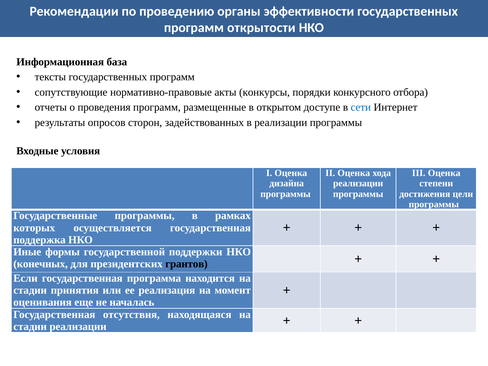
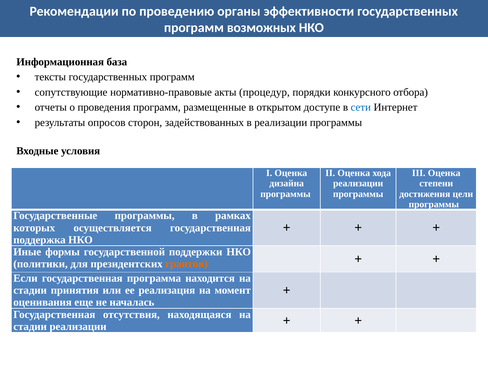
открытости: открытости -> возможных (261, 28)
конкурсы: конкурсы -> процедур (264, 92)
конечных: конечных -> политики (41, 264)
грантов colour: black -> orange (186, 264)
